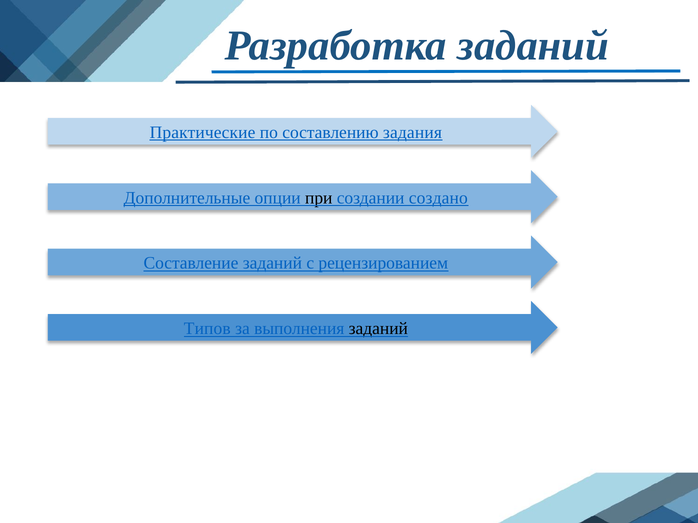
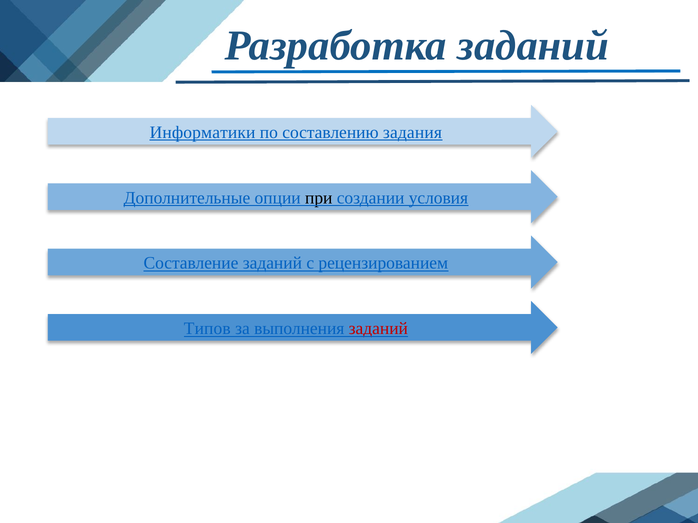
Практические: Практические -> Информатики (203, 133)
создано: создано -> условия (438, 198)
заданий colour: black -> red (378, 329)
